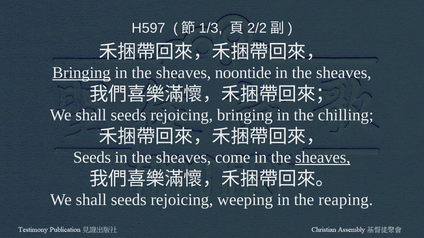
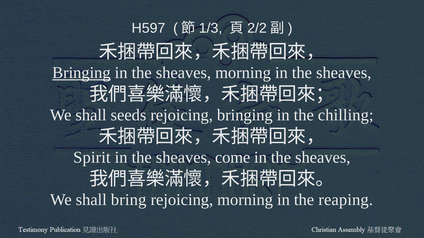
sheaves noontide: noontide -> morning (243, 73)
Seeds: Seeds -> Spirit (92, 158)
sheaves underline: present -> none (323, 158)
seeds: seeds -> bring (129, 200)
rejoicing weeping: weeping -> morning (245, 200)
